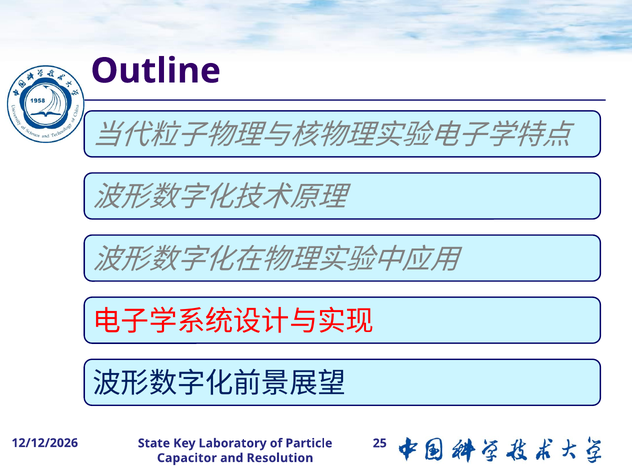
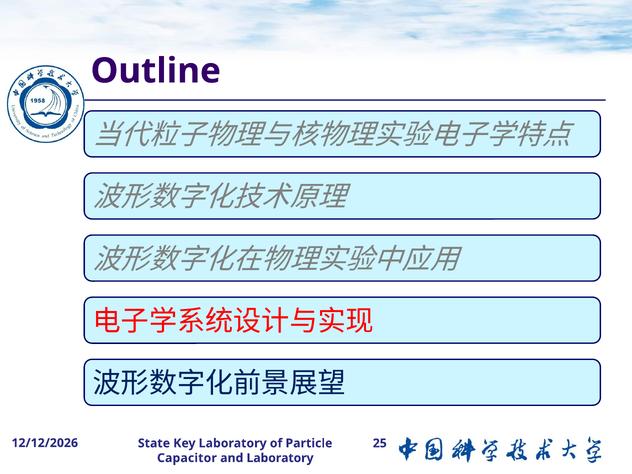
and Resolution: Resolution -> Laboratory (280, 458)
